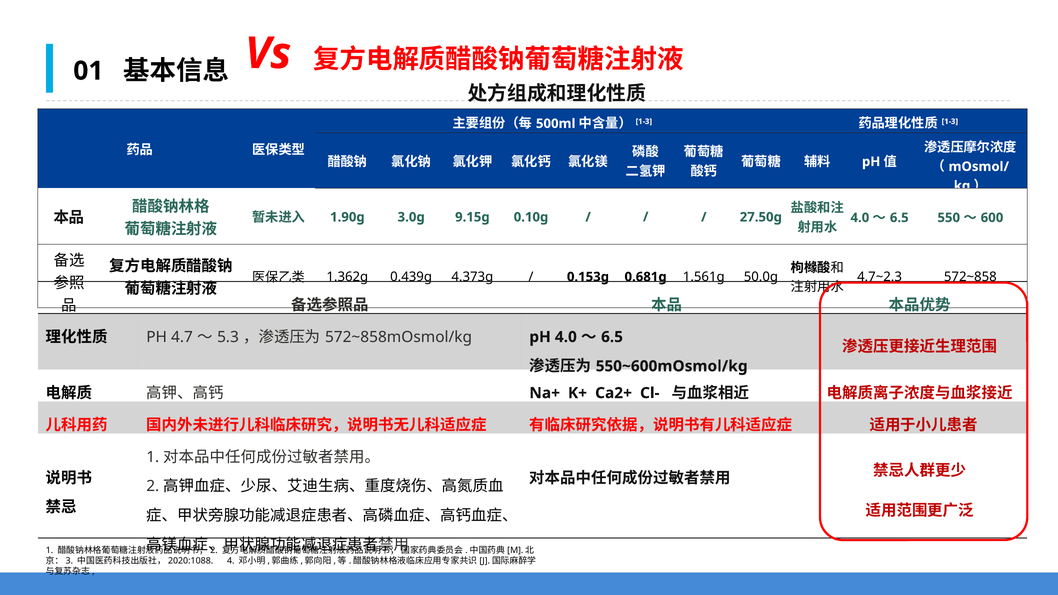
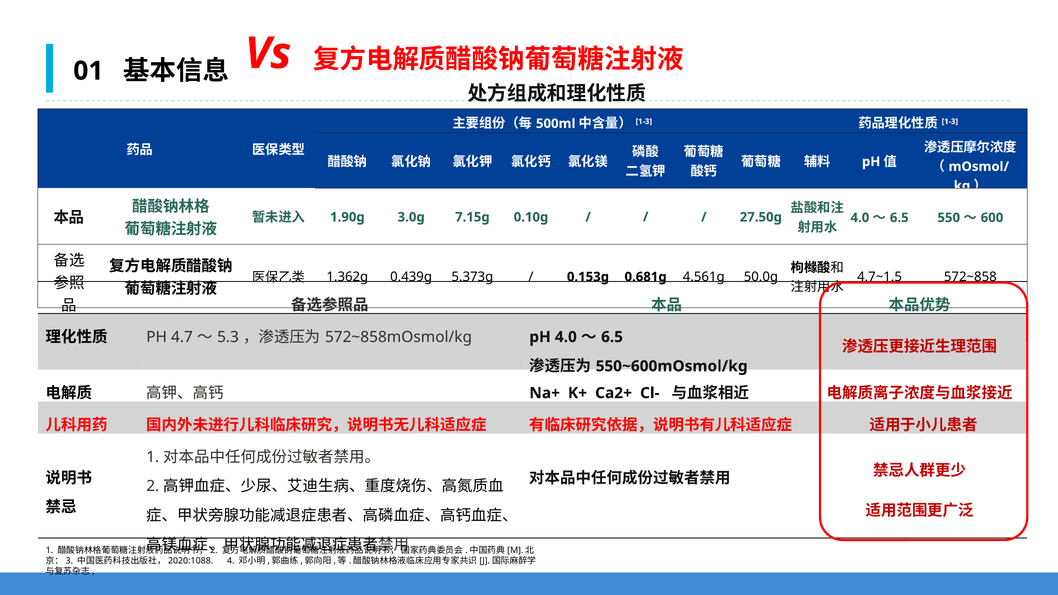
9.15g: 9.15g -> 7.15g (472, 217)
4.373g: 4.373g -> 5.373g (472, 277)
1.561g: 1.561g -> 4.561g (704, 277)
4.7~2.3: 4.7~2.3 -> 4.7~1.5 (880, 277)
